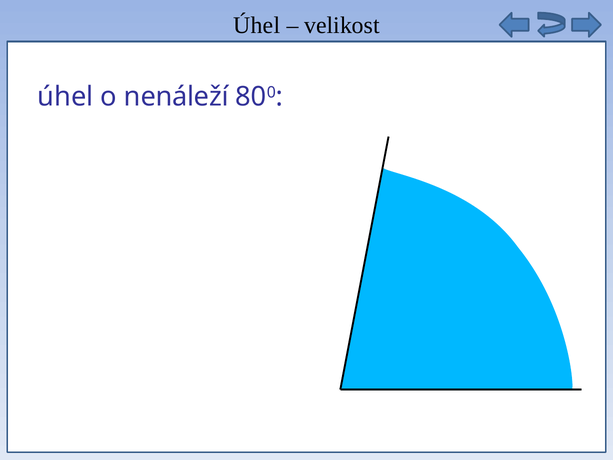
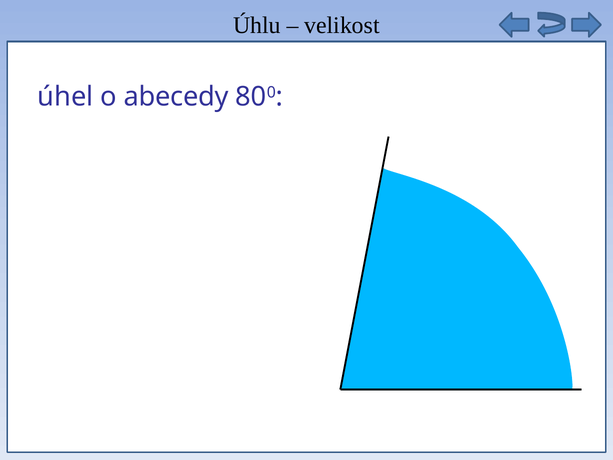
Úhel: Úhel -> Úhlu (257, 25)
nenáleží: nenáleží -> abecedy (176, 97)
